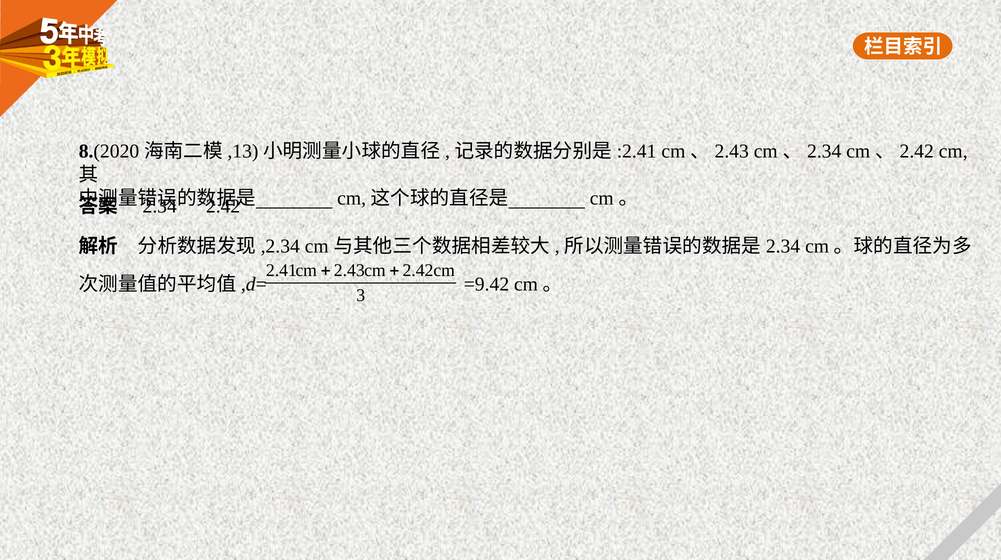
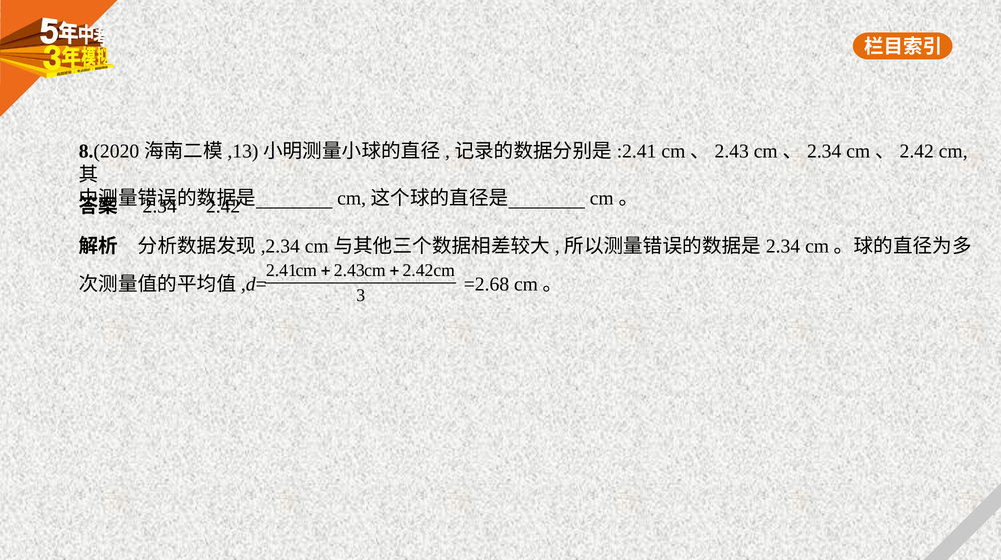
=9.42: =9.42 -> =2.68 (487, 284)
